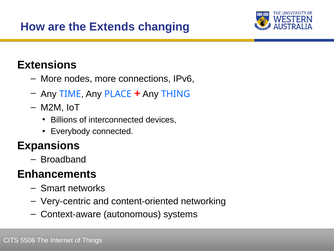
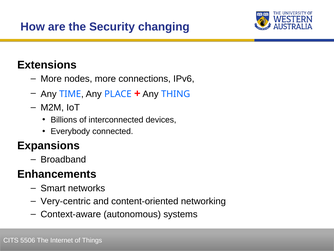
Extends: Extends -> Security (112, 27)
